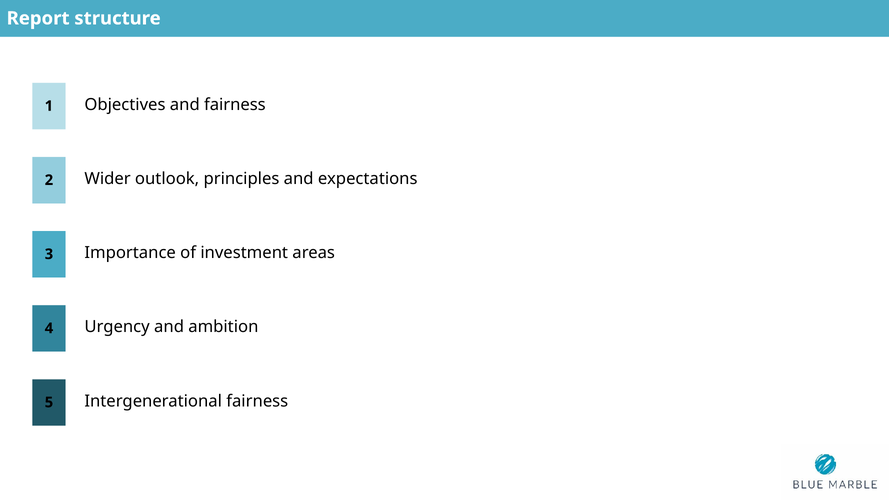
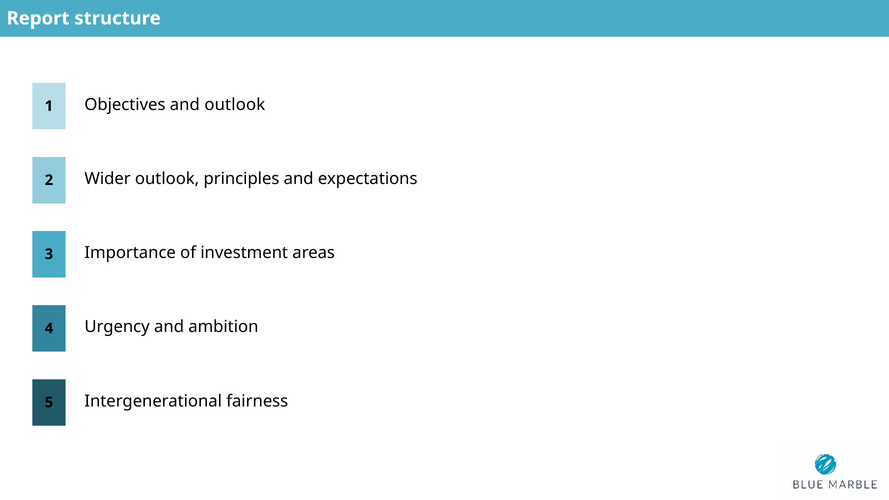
and fairness: fairness -> outlook (235, 105)
